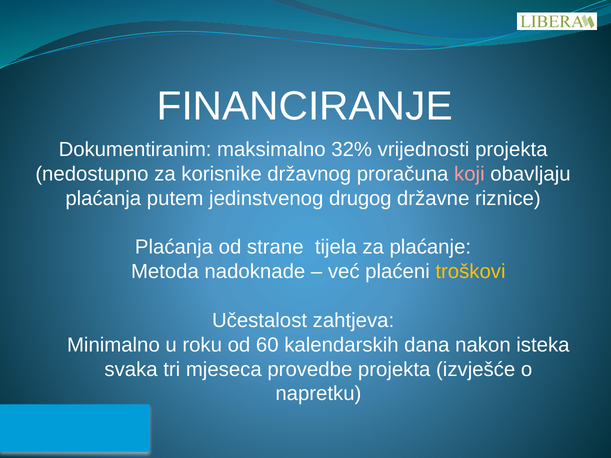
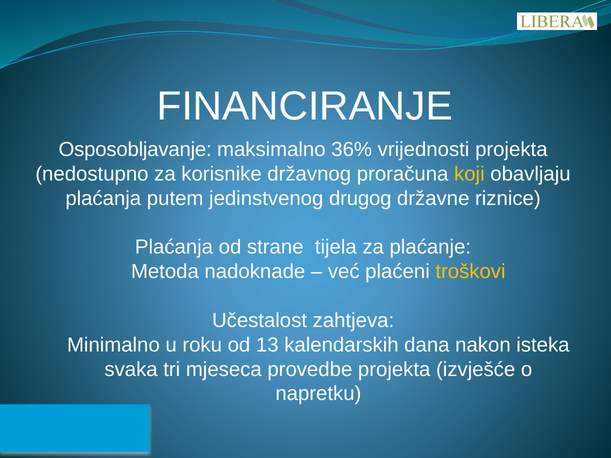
Dokumentiranim: Dokumentiranim -> Osposobljavanje (135, 150)
32%: 32% -> 36% (352, 150)
koji colour: pink -> yellow (469, 174)
60: 60 -> 13 (267, 345)
